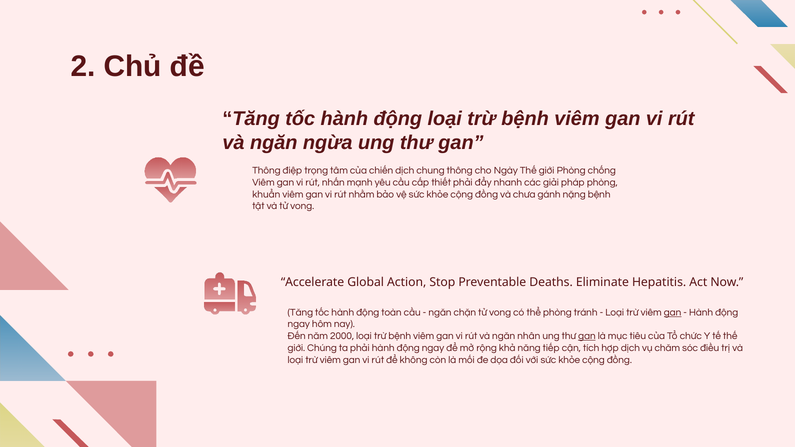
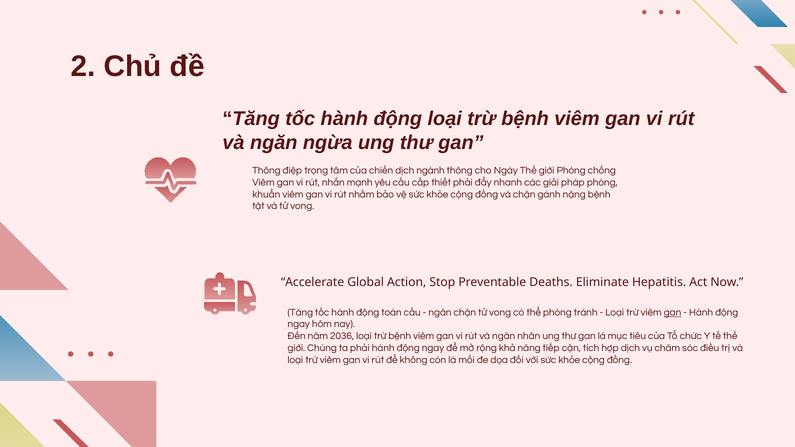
chung: chung -> ngành (431, 171)
và chưa: chưa -> chặn (524, 194)
2000: 2000 -> 2036 (342, 336)
gan underline: present -> none (587, 336)
